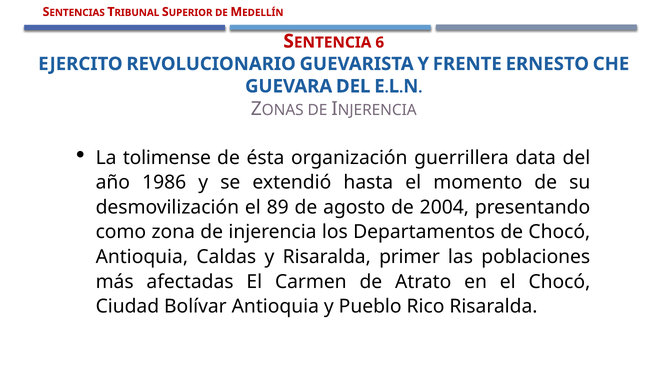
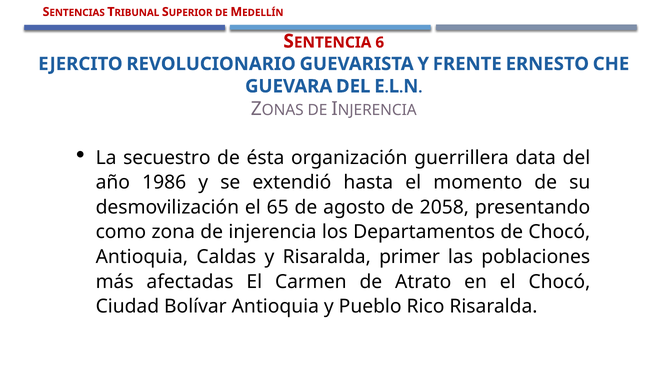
tolimense: tolimense -> secuestro (167, 158)
89: 89 -> 65 (278, 207)
2004: 2004 -> 2058 (444, 207)
